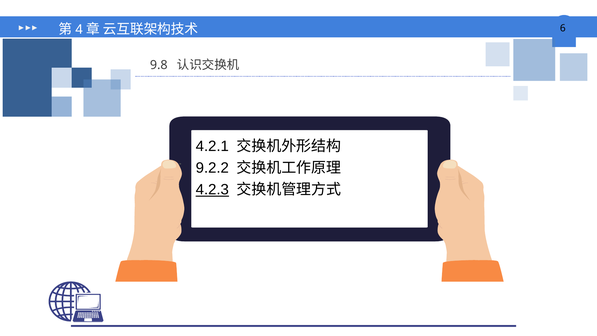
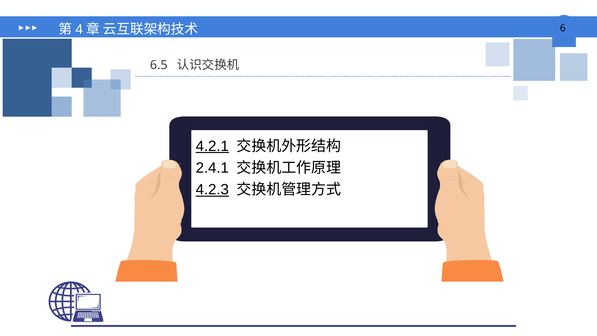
9.8: 9.8 -> 6.5 (159, 65)
4.2.1 underline: none -> present (212, 146)
9.2.2: 9.2.2 -> 2.4.1 (212, 168)
